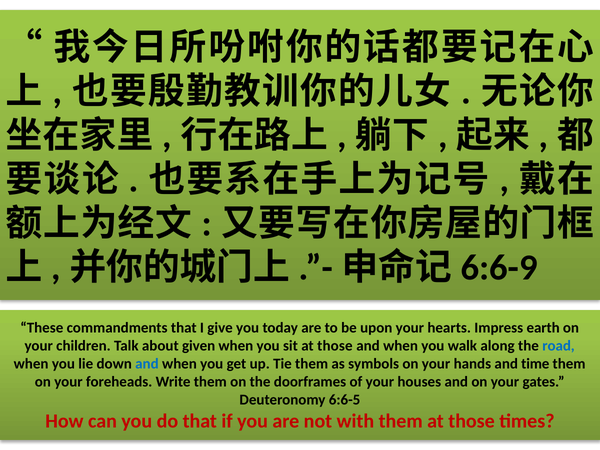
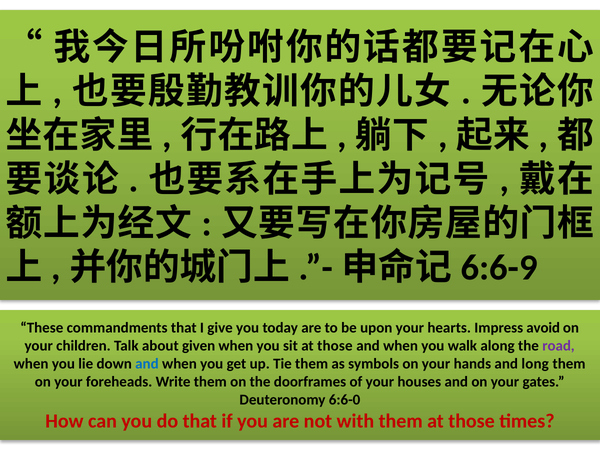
earth: earth -> avoid (543, 328)
road colour: blue -> purple (558, 346)
time: time -> long (535, 364)
6:6-5: 6:6-5 -> 6:6-0 (345, 400)
